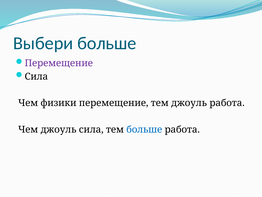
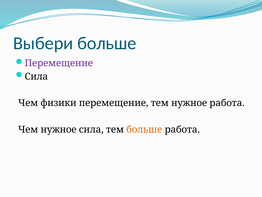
тем джоуль: джоуль -> нужное (189, 103)
Чем джоуль: джоуль -> нужное (59, 129)
больше colour: blue -> orange (144, 129)
